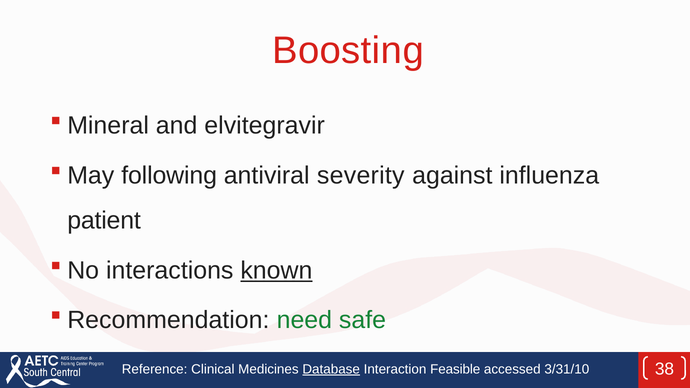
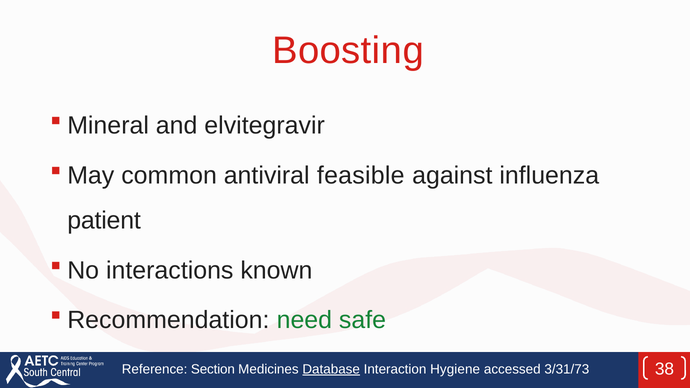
following: following -> common (169, 176)
severity: severity -> feasible (361, 176)
known underline: present -> none (276, 270)
Clinical: Clinical -> Section (213, 369)
Feasible: Feasible -> Hygiene (455, 369)
3/31/10: 3/31/10 -> 3/31/73 (567, 369)
